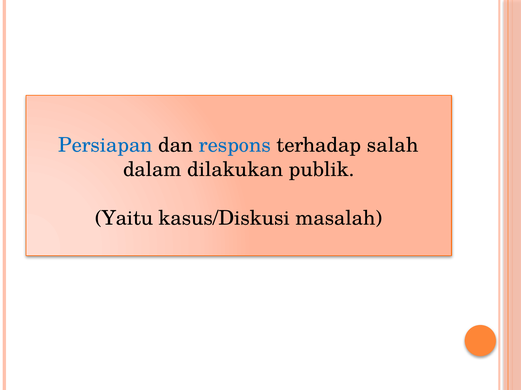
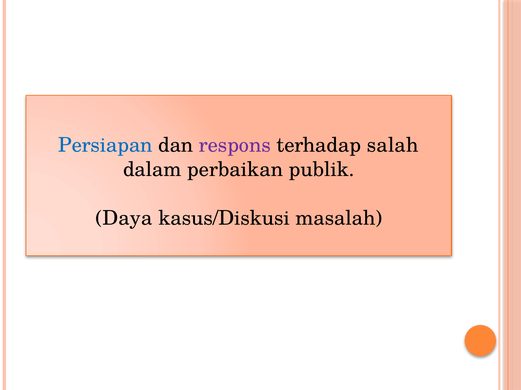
respons colour: blue -> purple (235, 146)
dilakukan: dilakukan -> perbaikan (235, 170)
Yaitu: Yaitu -> Daya (124, 219)
